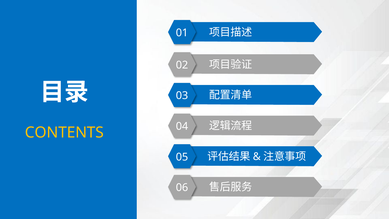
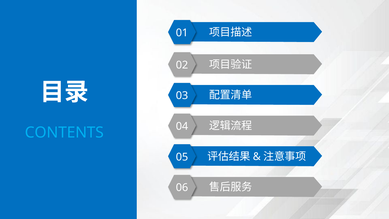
CONTENTS colour: yellow -> light blue (64, 132)
